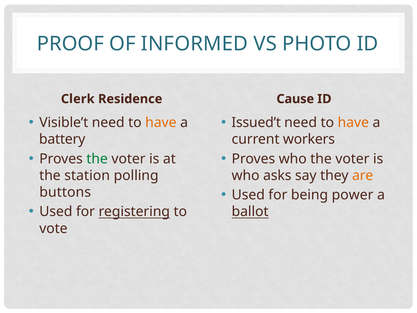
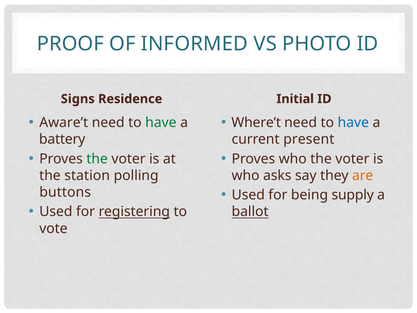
Clerk: Clerk -> Signs (78, 99)
Cause: Cause -> Initial (295, 99)
Visible’t: Visible’t -> Aware’t (64, 123)
have colour: orange -> green (161, 123)
Issued’t: Issued’t -> Where’t (256, 123)
have colour: orange -> blue (353, 123)
workers: workers -> present (309, 139)
power: power -> supply (353, 195)
